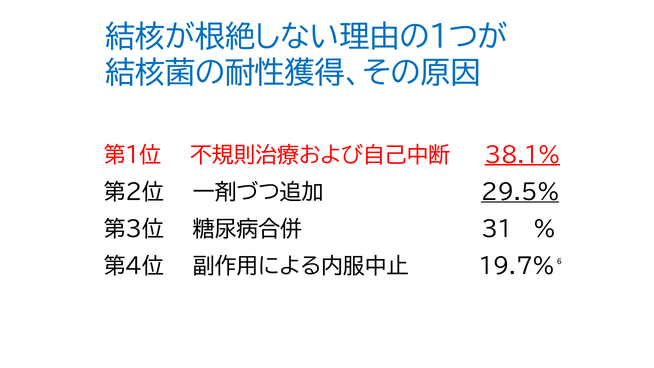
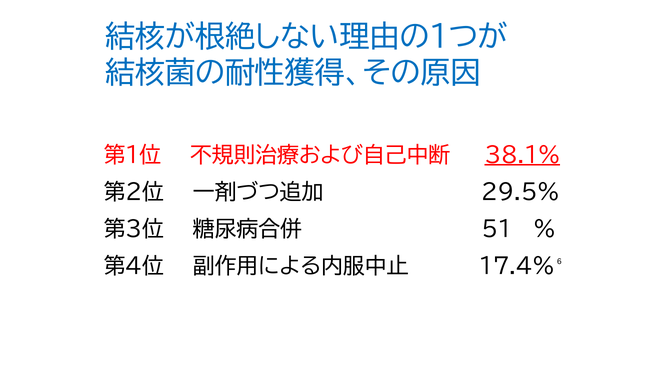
29.5% underline: present -> none (520, 193)
31: 31 -> 51 (497, 230)
19.7%: 19.7% -> 17.4% (517, 267)
